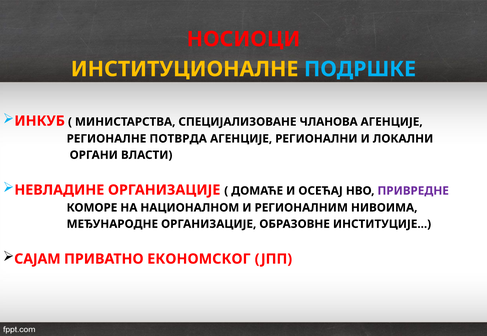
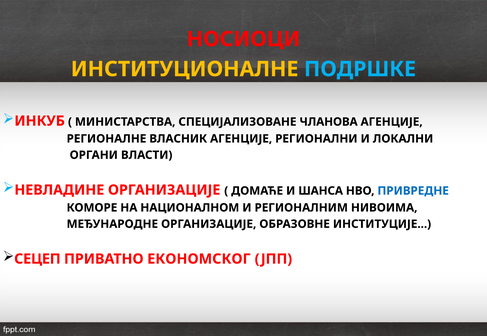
ПОТВРДА: ПОТВРДА -> ВЛАСНИК (178, 138)
ОСЕЋАЈ: ОСЕЋАЈ -> ШАНСА (321, 191)
ПРИВРЕДНЕ colour: purple -> blue (413, 191)
САЈАМ: САЈАМ -> СЕЦЕП (37, 259)
